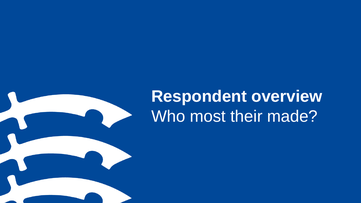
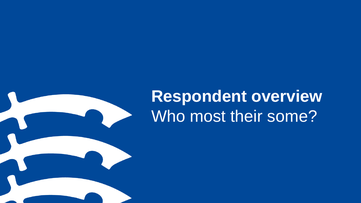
made: made -> some (292, 116)
